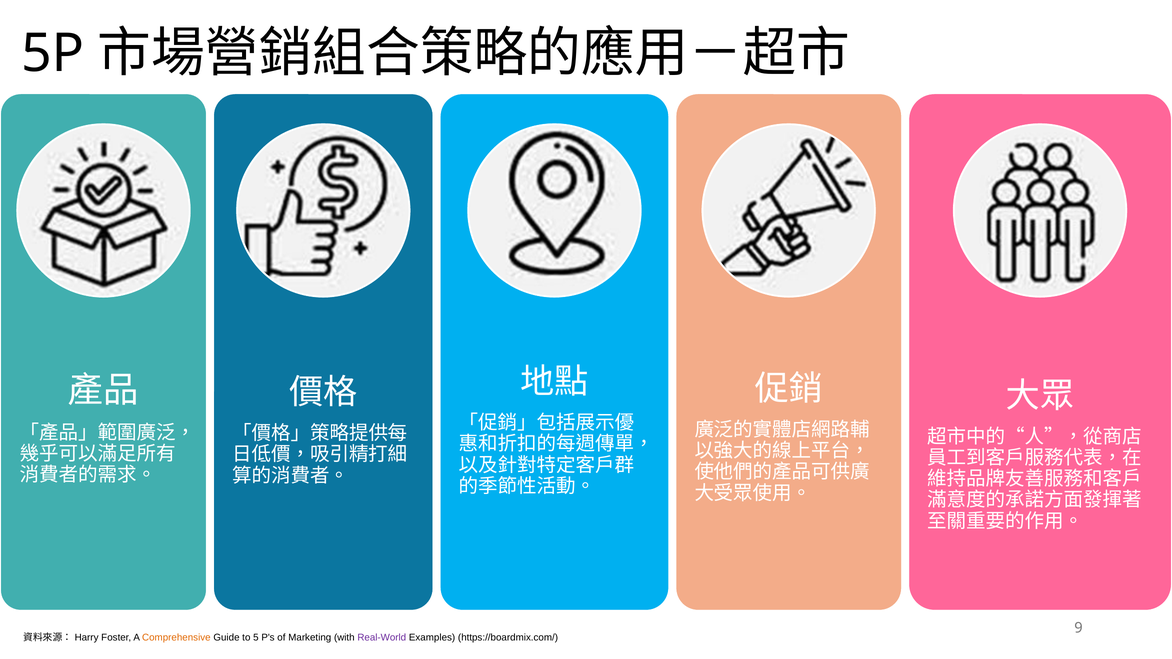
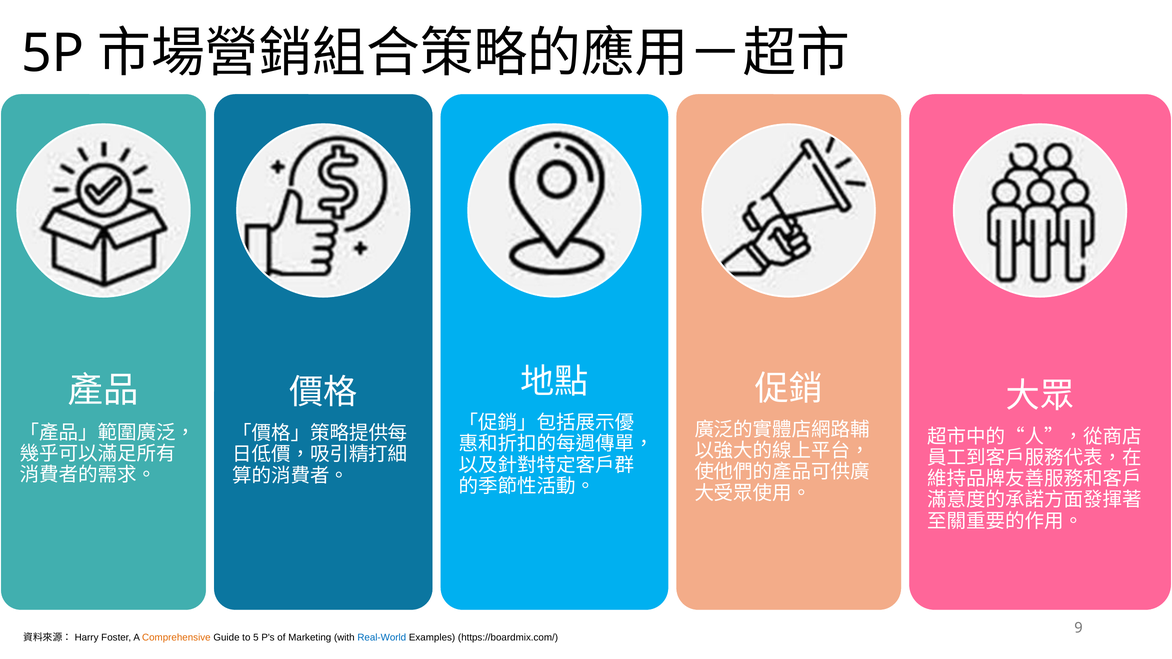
Real-World colour: purple -> blue (382, 638)
